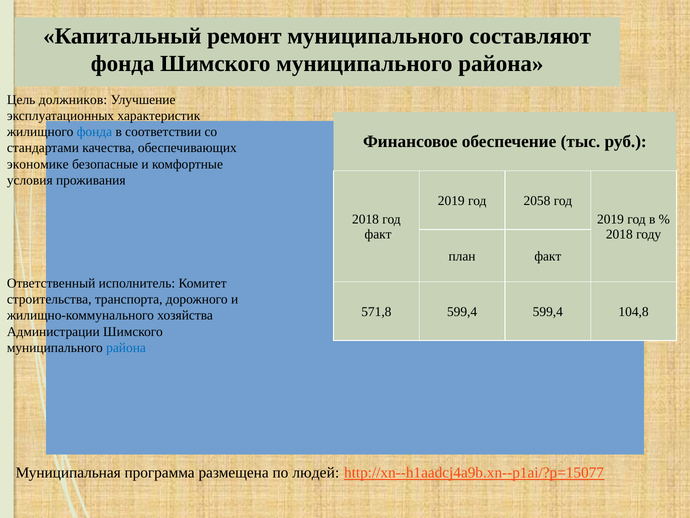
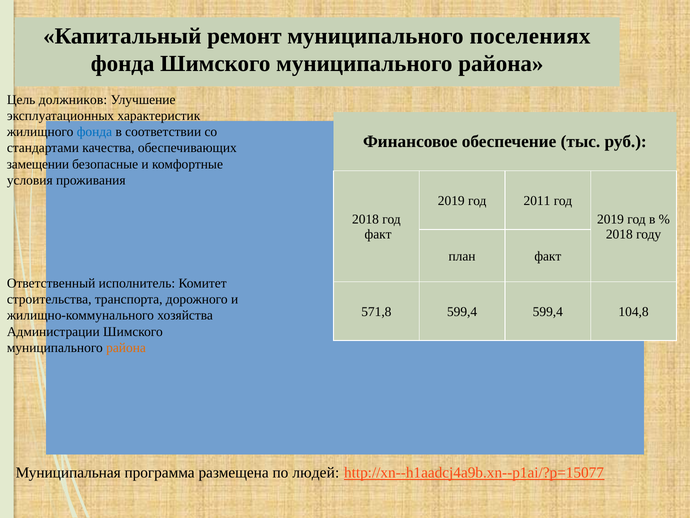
составляют: составляют -> поселениях (530, 36)
экономике: экономике -> замещении (38, 164)
2058: 2058 -> 2011 (537, 200)
района colour: blue -> orange (126, 347)
